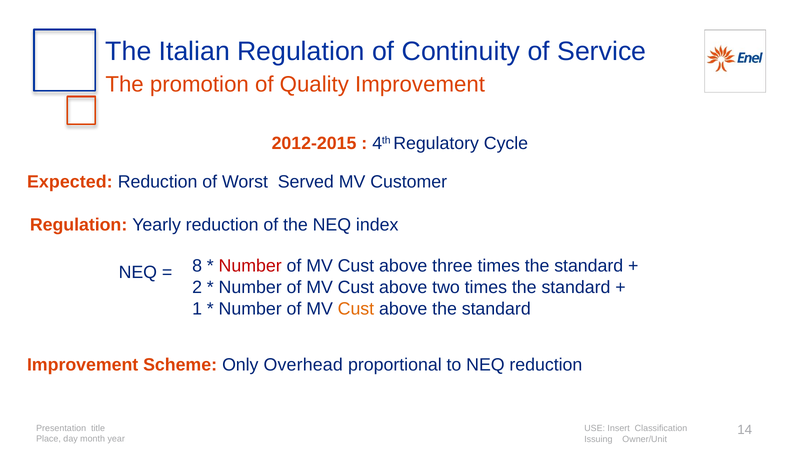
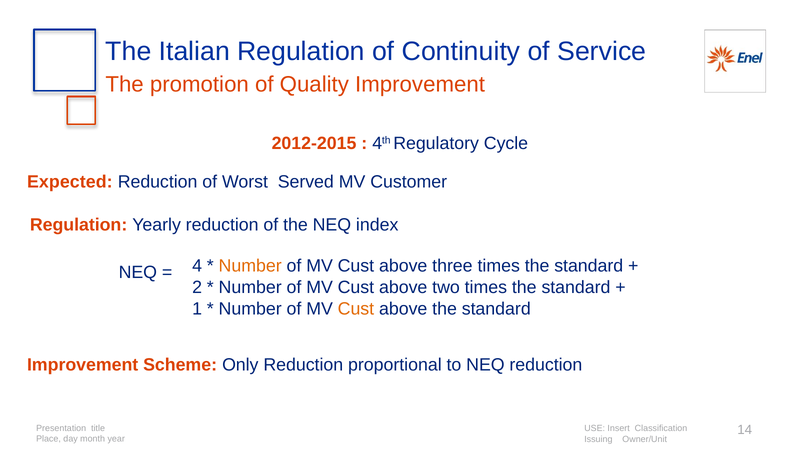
8: 8 -> 4 (197, 266)
Number colour: red -> orange (250, 266)
Only Overhead: Overhead -> Reduction (303, 365)
